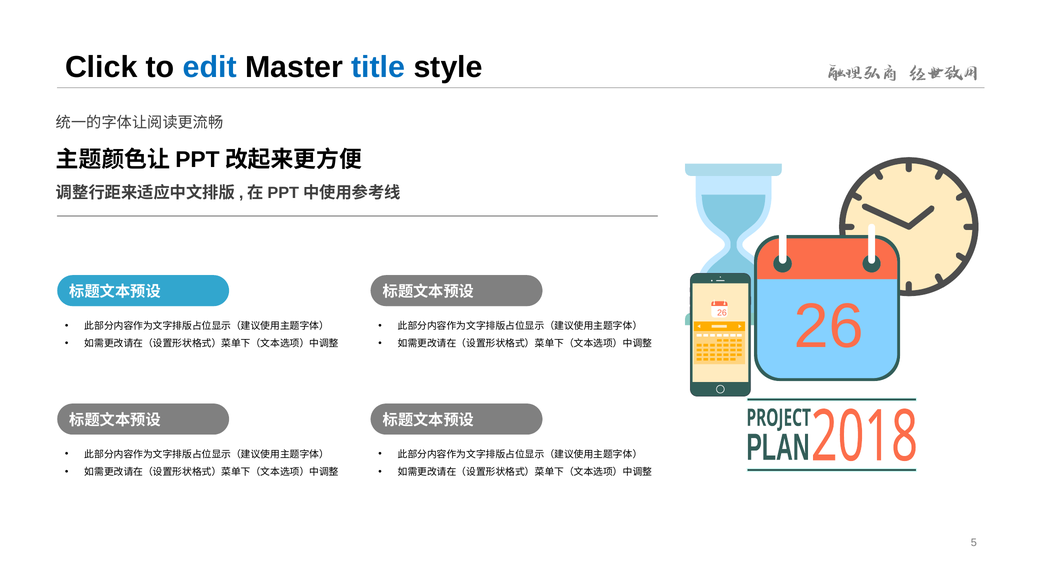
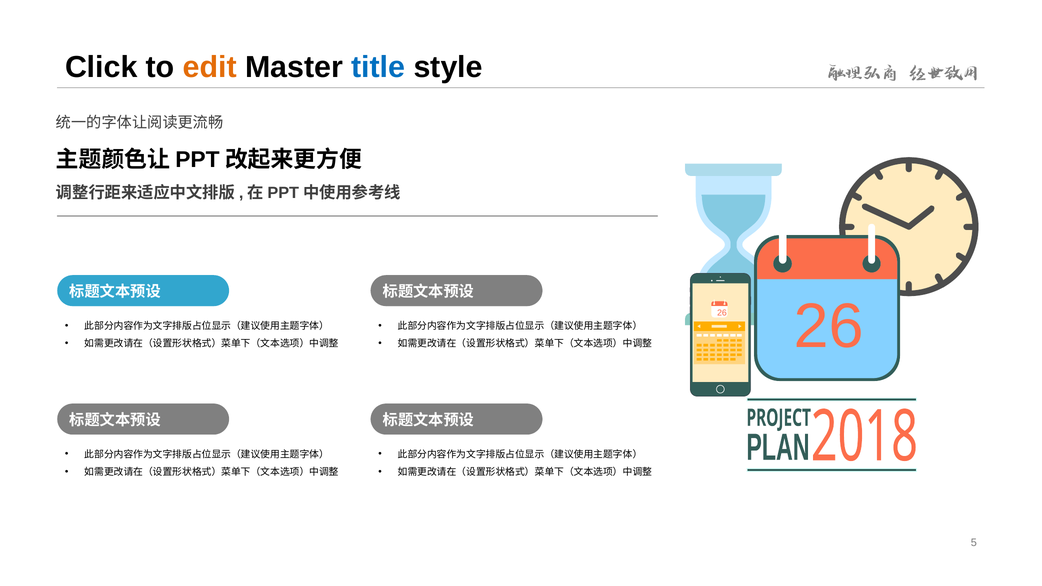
edit colour: blue -> orange (210, 67)
